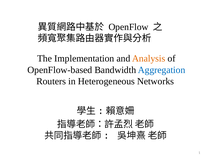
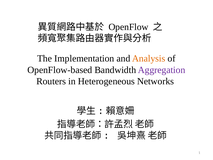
Aggregation colour: blue -> purple (162, 70)
